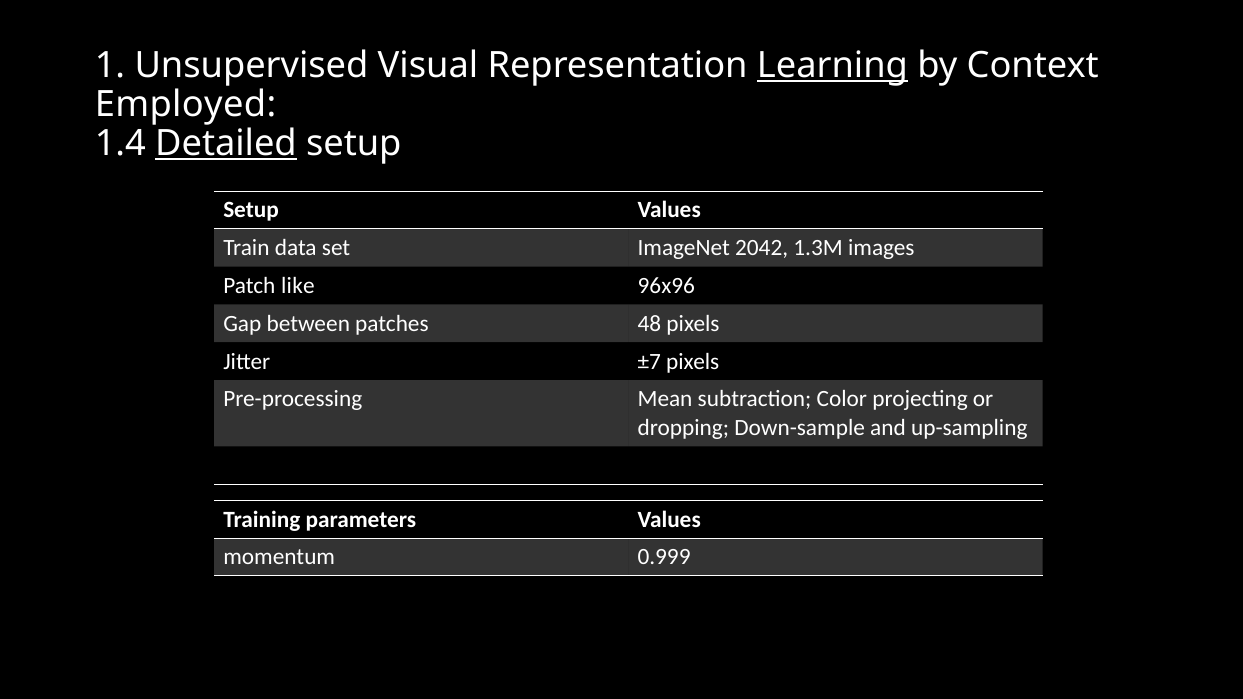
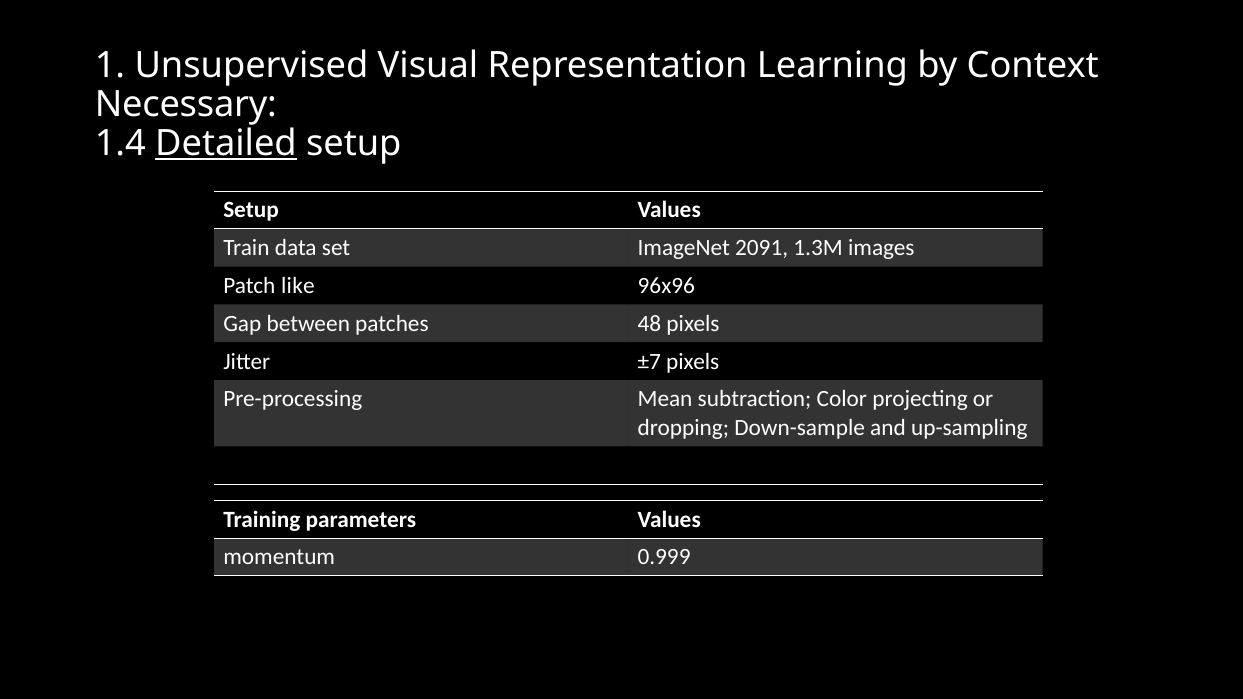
Learning underline: present -> none (832, 65)
Employed: Employed -> Necessary (186, 105)
2042: 2042 -> 2091 (762, 248)
